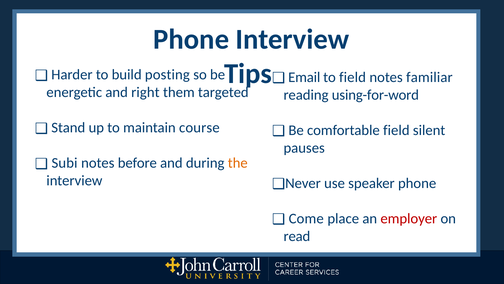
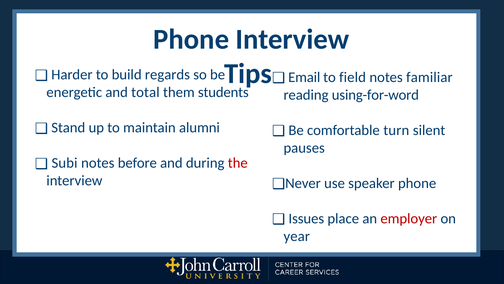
posting: posting -> regards (167, 75)
right: right -> total (145, 92)
targeted: targeted -> students (223, 92)
course: course -> alumni (199, 128)
comfortable field: field -> turn (396, 130)
the colour: orange -> red (238, 163)
Come: Come -> Issues (306, 218)
read: read -> year (297, 236)
